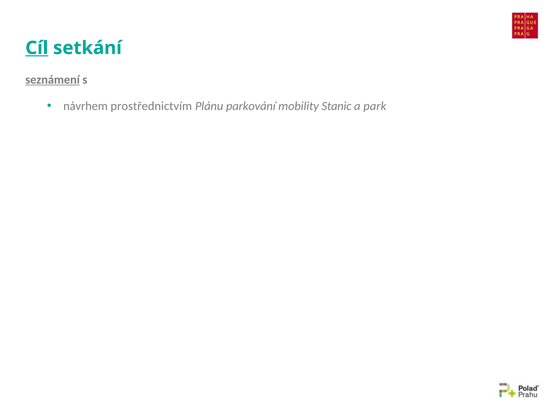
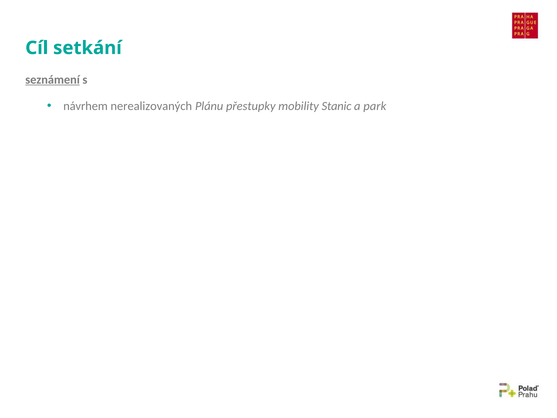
Cíl underline: present -> none (37, 48)
prostřednictvím: prostřednictvím -> nerealizovaných (151, 106)
parkování: parkování -> přestupky (251, 106)
